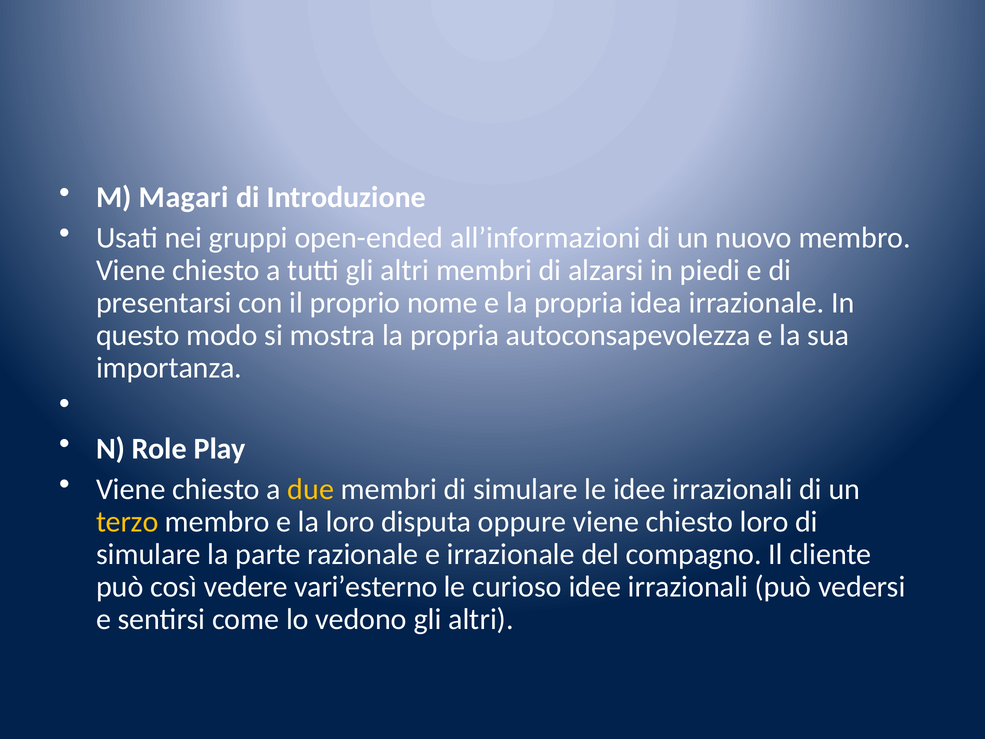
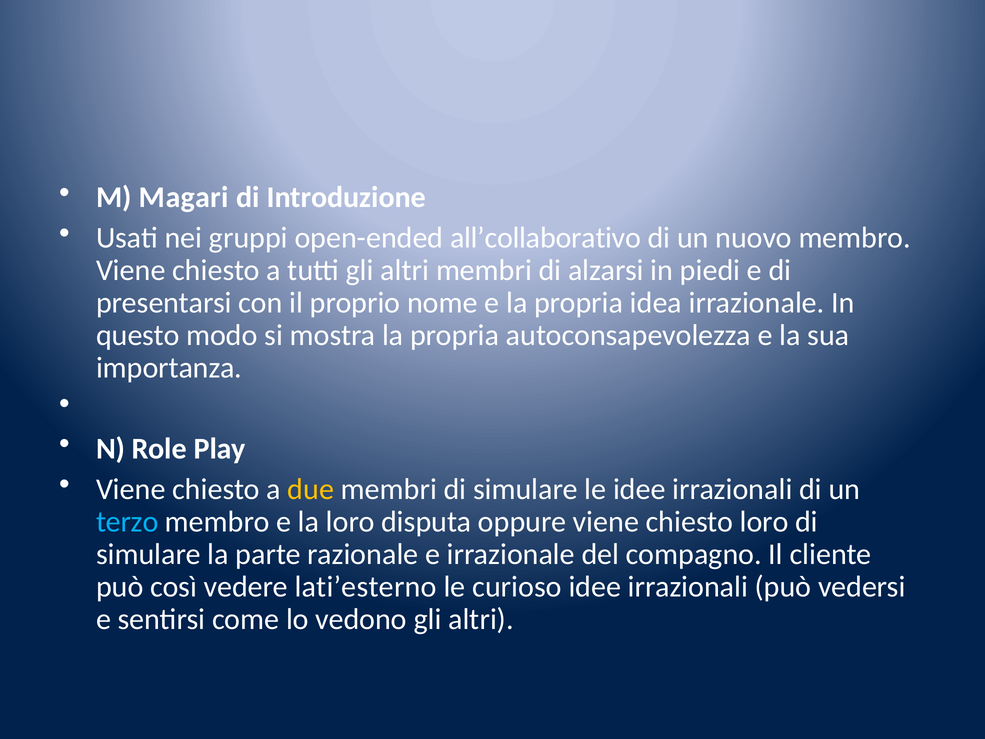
all’informazioni: all’informazioni -> all’collaborativo (546, 238)
terzo colour: yellow -> light blue (127, 521)
vari’esterno: vari’esterno -> lati’esterno (366, 586)
